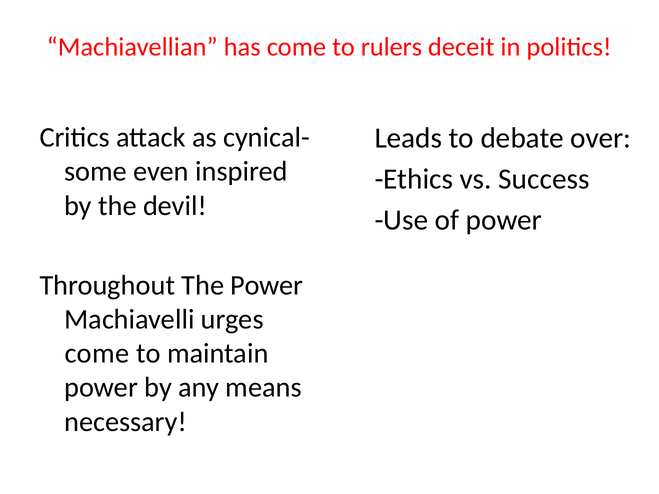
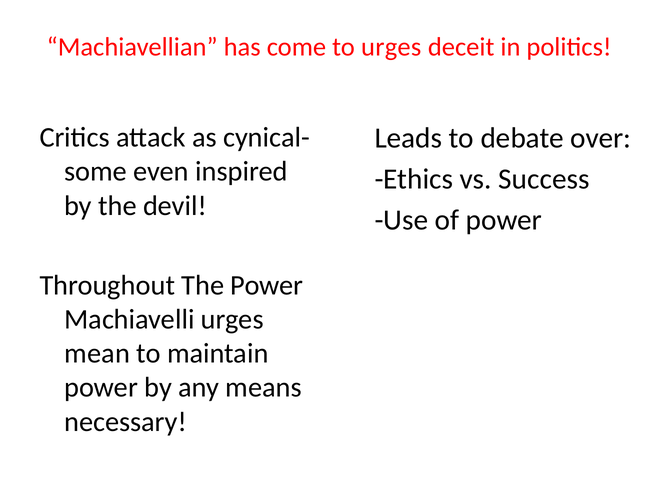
to rulers: rulers -> urges (391, 47)
come: come -> mean (97, 354)
